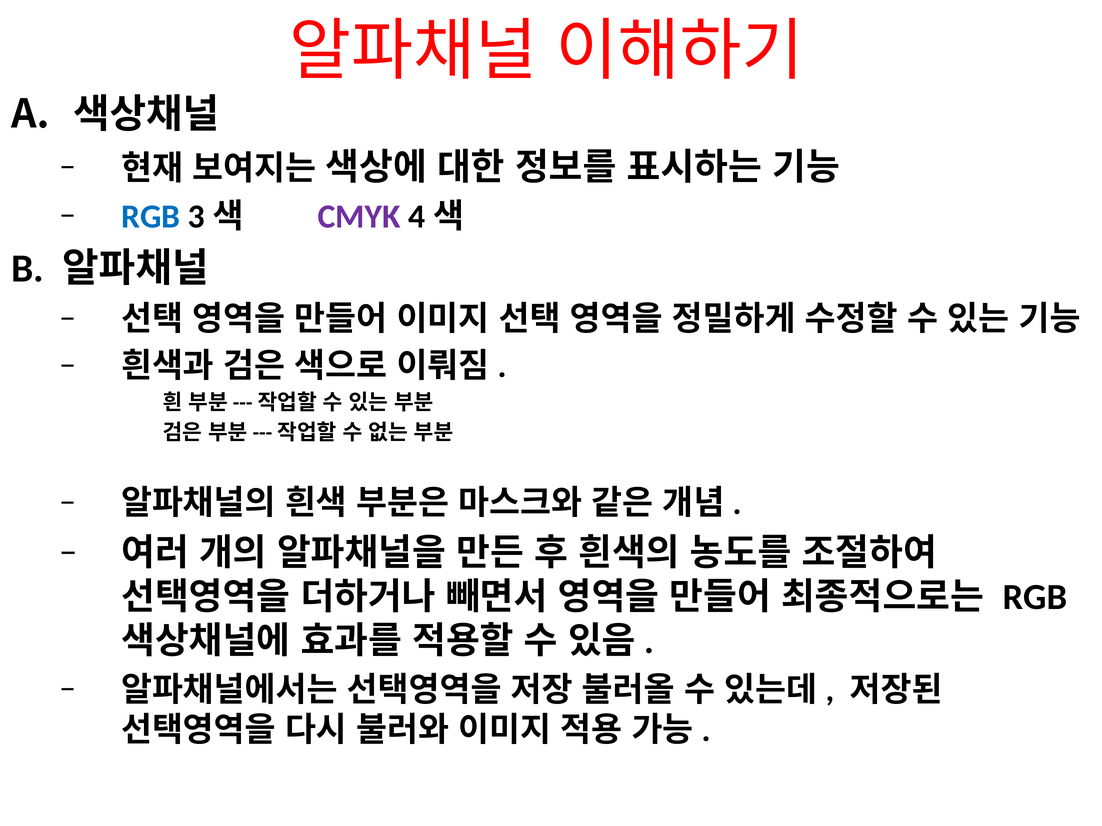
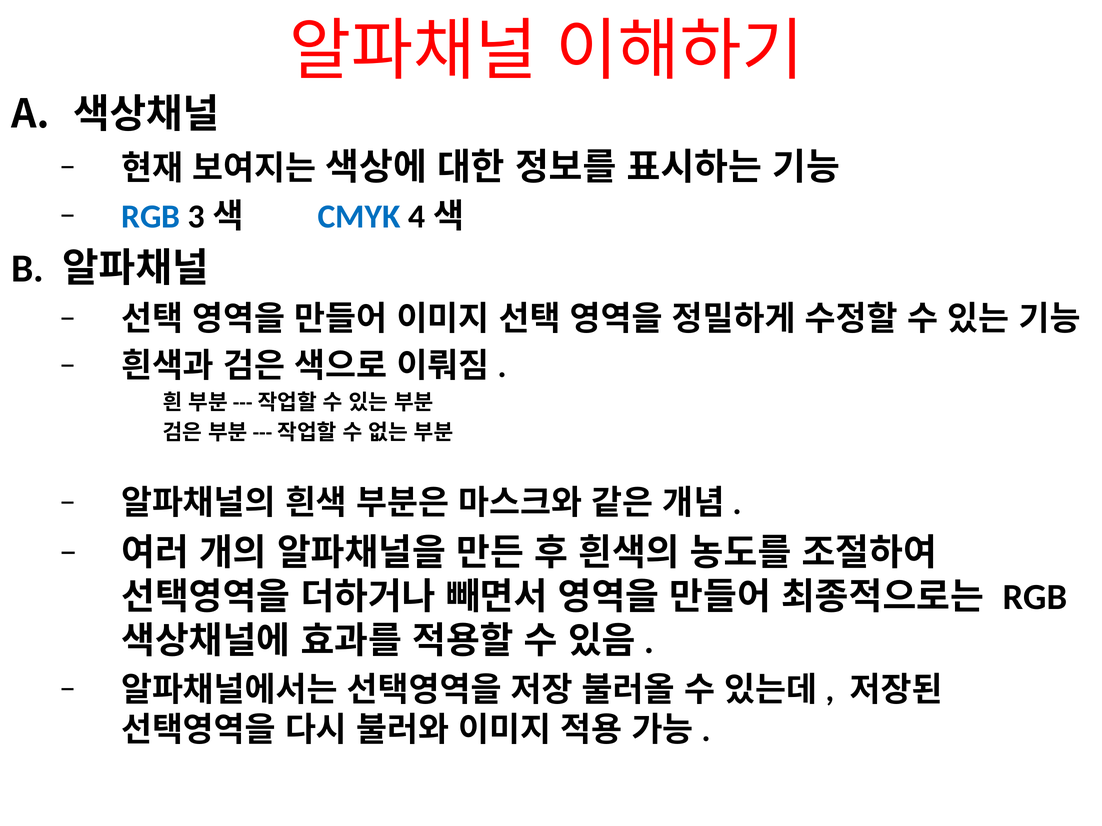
CMYK colour: purple -> blue (359, 217)
